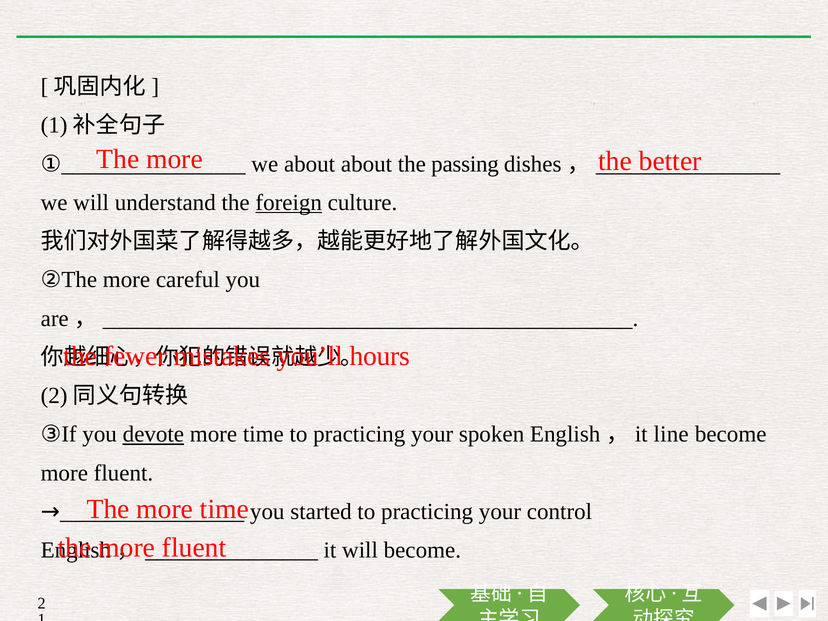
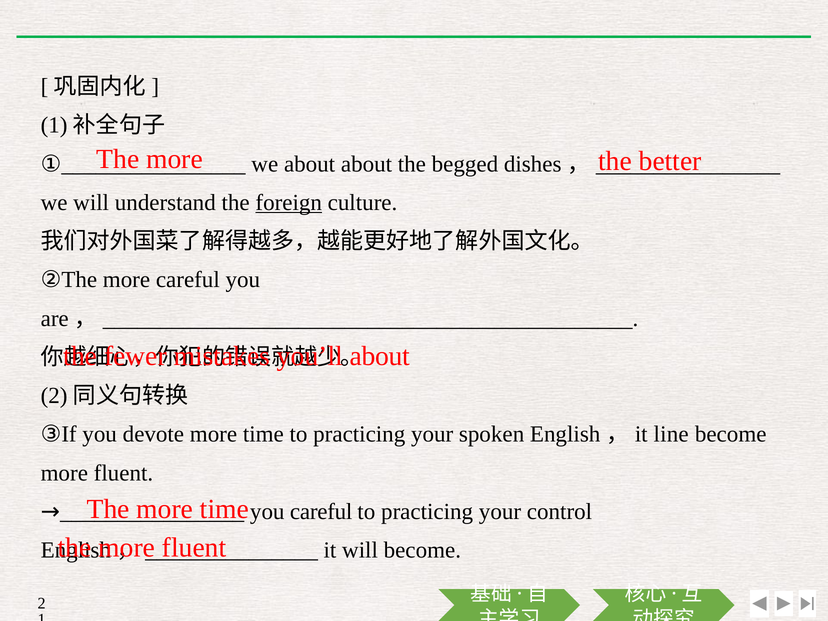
passing: passing -> begged (465, 164)
hours: hours -> about (380, 356)
devote underline: present -> none (153, 434)
you started: started -> careful (321, 512)
